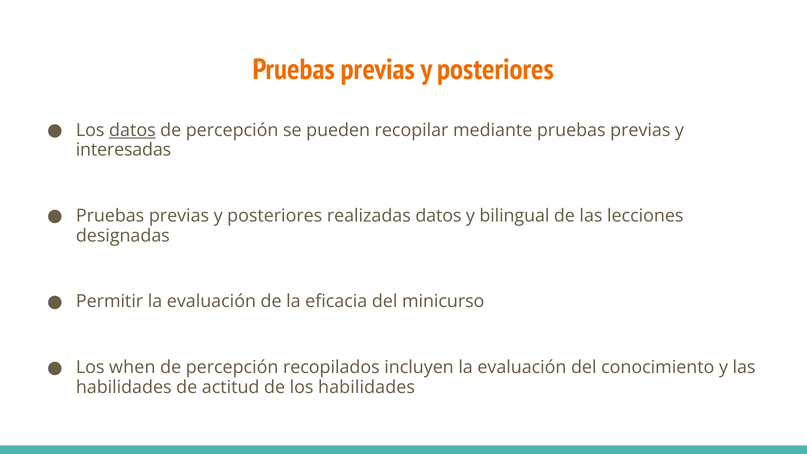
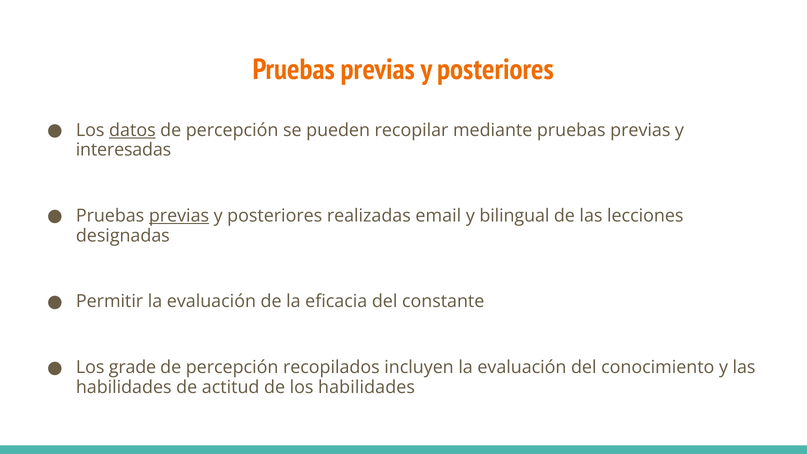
previas underline: none -> present (179, 216)
realizadas datos: datos -> email (438, 216)
minicurso: minicurso -> constante (443, 302)
when: when -> grade (132, 367)
